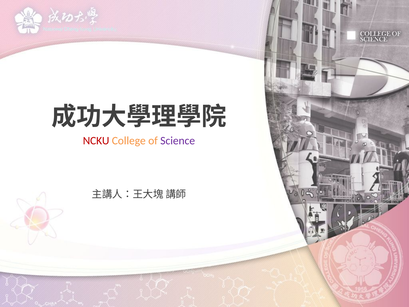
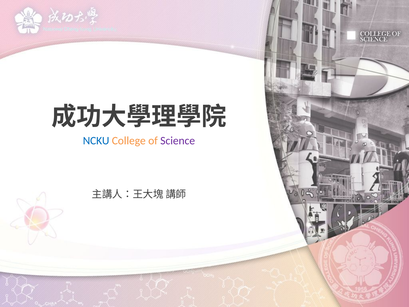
NCKU colour: red -> blue (96, 141)
